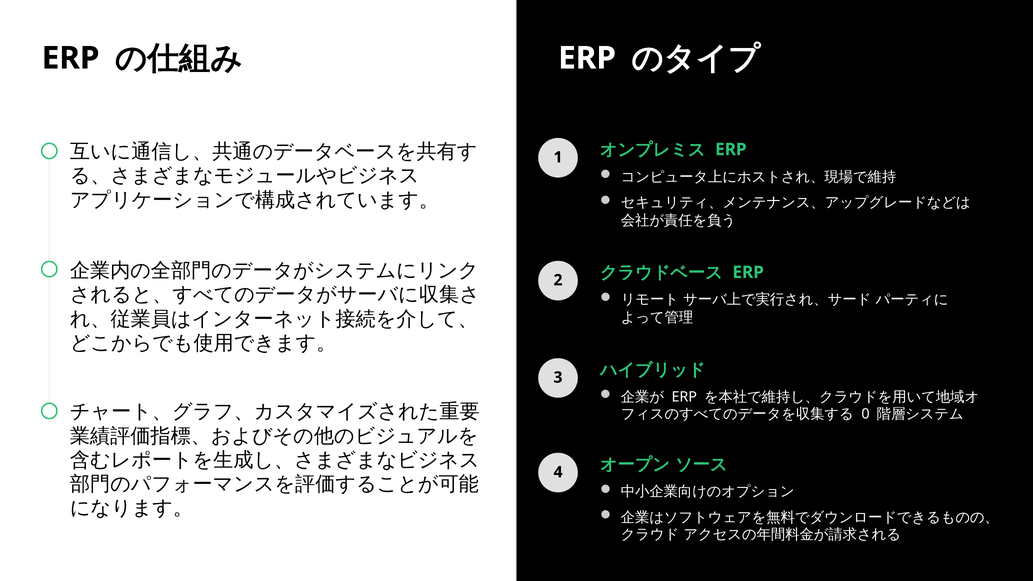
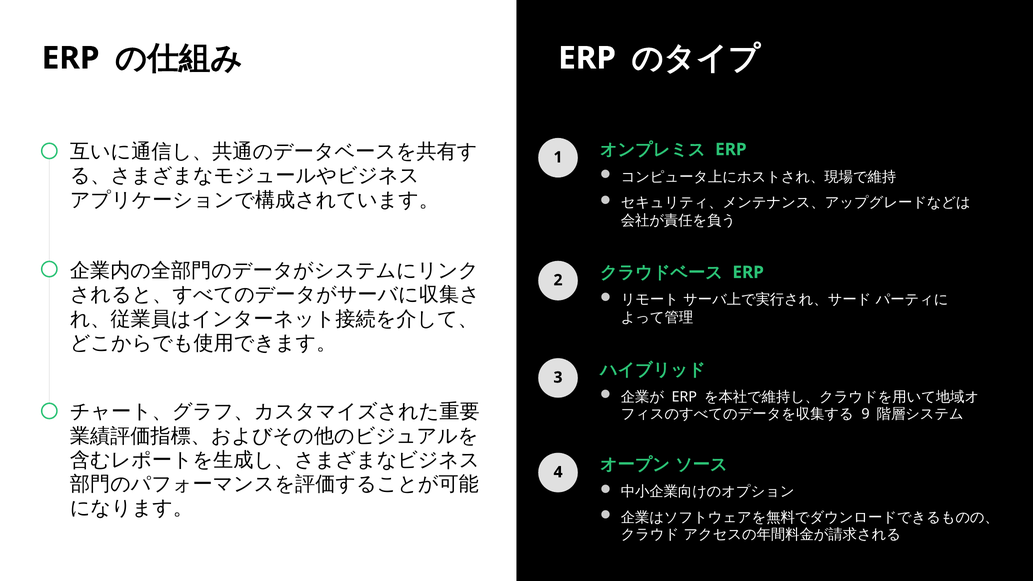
0: 0 -> 9 (866, 414)
